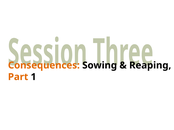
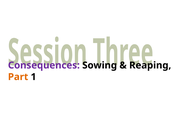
Consequences colour: orange -> purple (44, 66)
